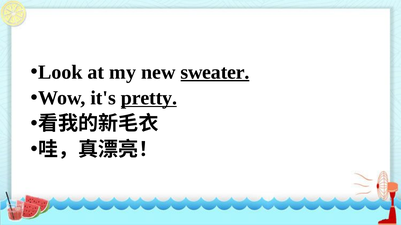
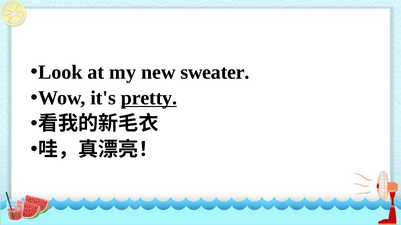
sweater underline: present -> none (215, 72)
